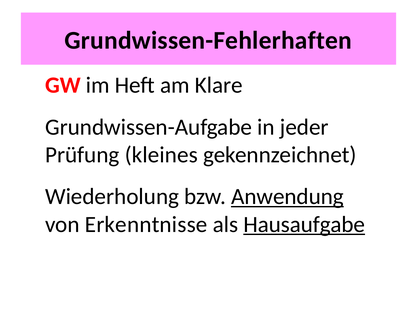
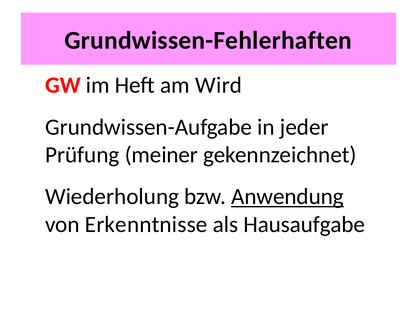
Klare: Klare -> Wird (219, 85)
kleines: kleines -> meiner (161, 155)
Hausaufgabe underline: present -> none (304, 224)
